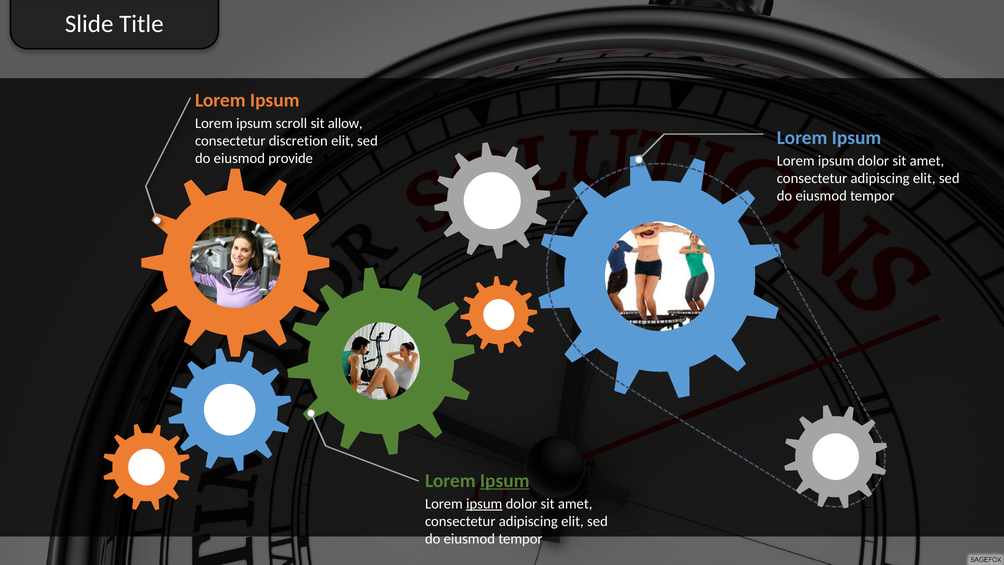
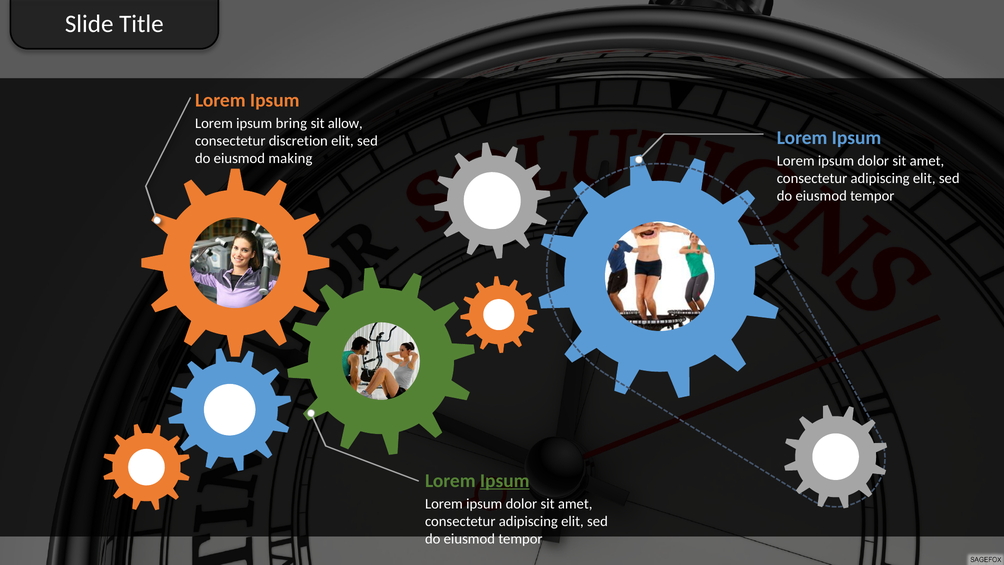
scroll: scroll -> bring (291, 123)
provide: provide -> making (290, 158)
ipsum underline: present -> none (484, 504)
